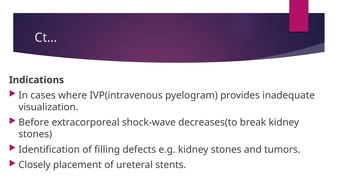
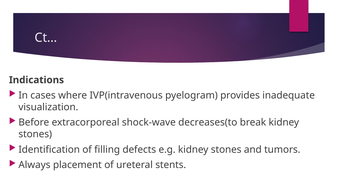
Closely: Closely -> Always (34, 165)
